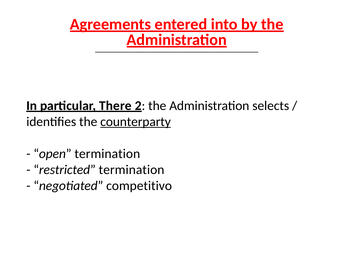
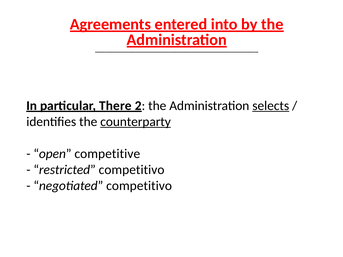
selects underline: none -> present (271, 106)
open termination: termination -> competitive (107, 154)
restricted termination: termination -> competitivo (132, 170)
